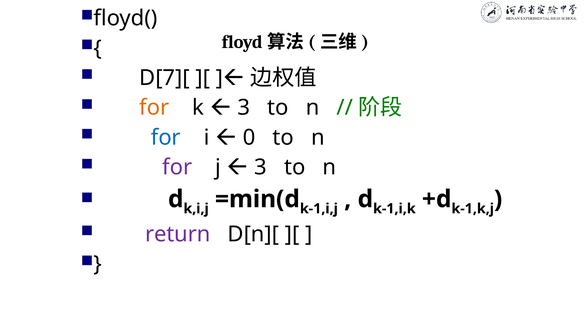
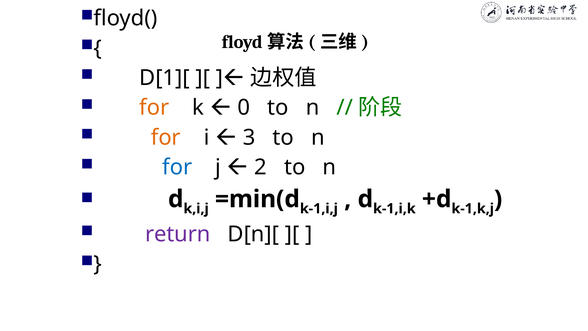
D[7][: D[7][ -> D[1][ (165, 78)
3: 3 -> 0 (244, 108)
for colour: blue -> orange (166, 137)
0: 0 -> 3 (249, 137)
for colour: purple -> blue (177, 167)
3: 3 -> 2 (261, 167)
